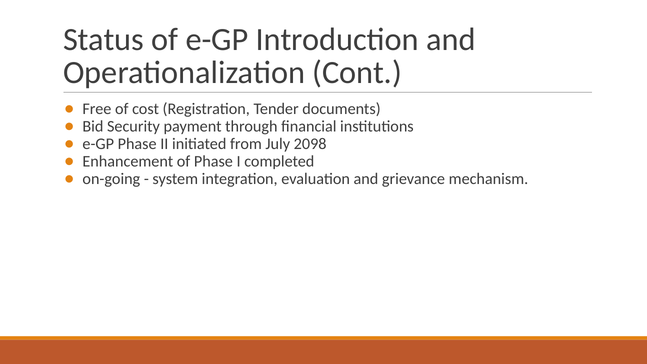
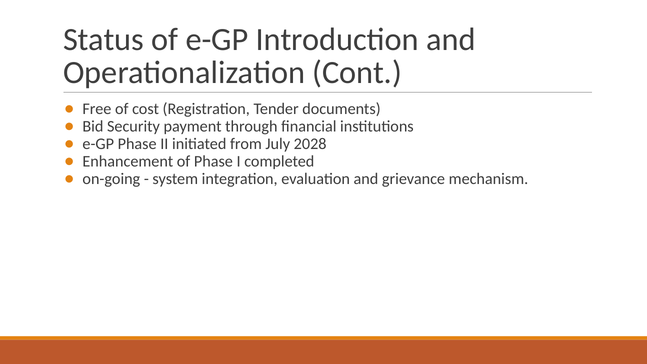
2098: 2098 -> 2028 (310, 144)
